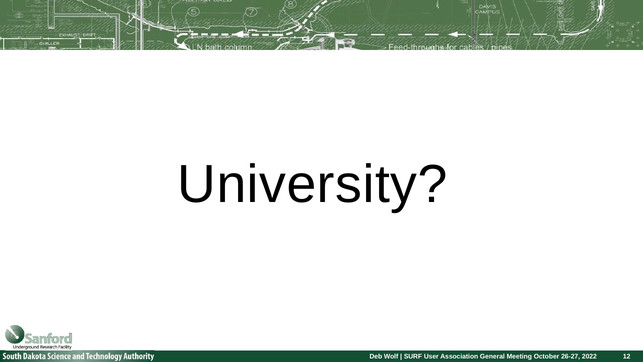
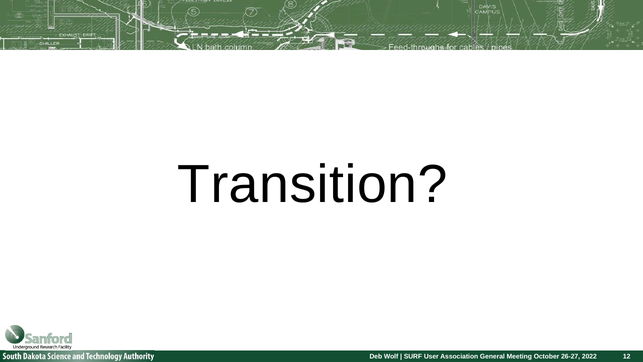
University: University -> Transition (312, 184)
